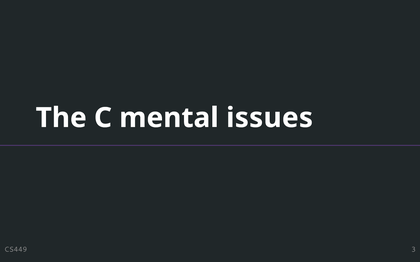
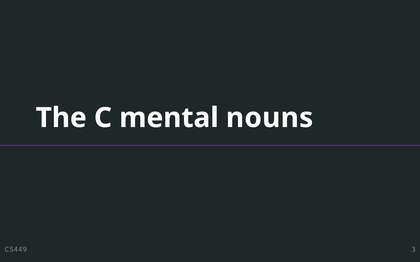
issues: issues -> nouns (270, 118)
